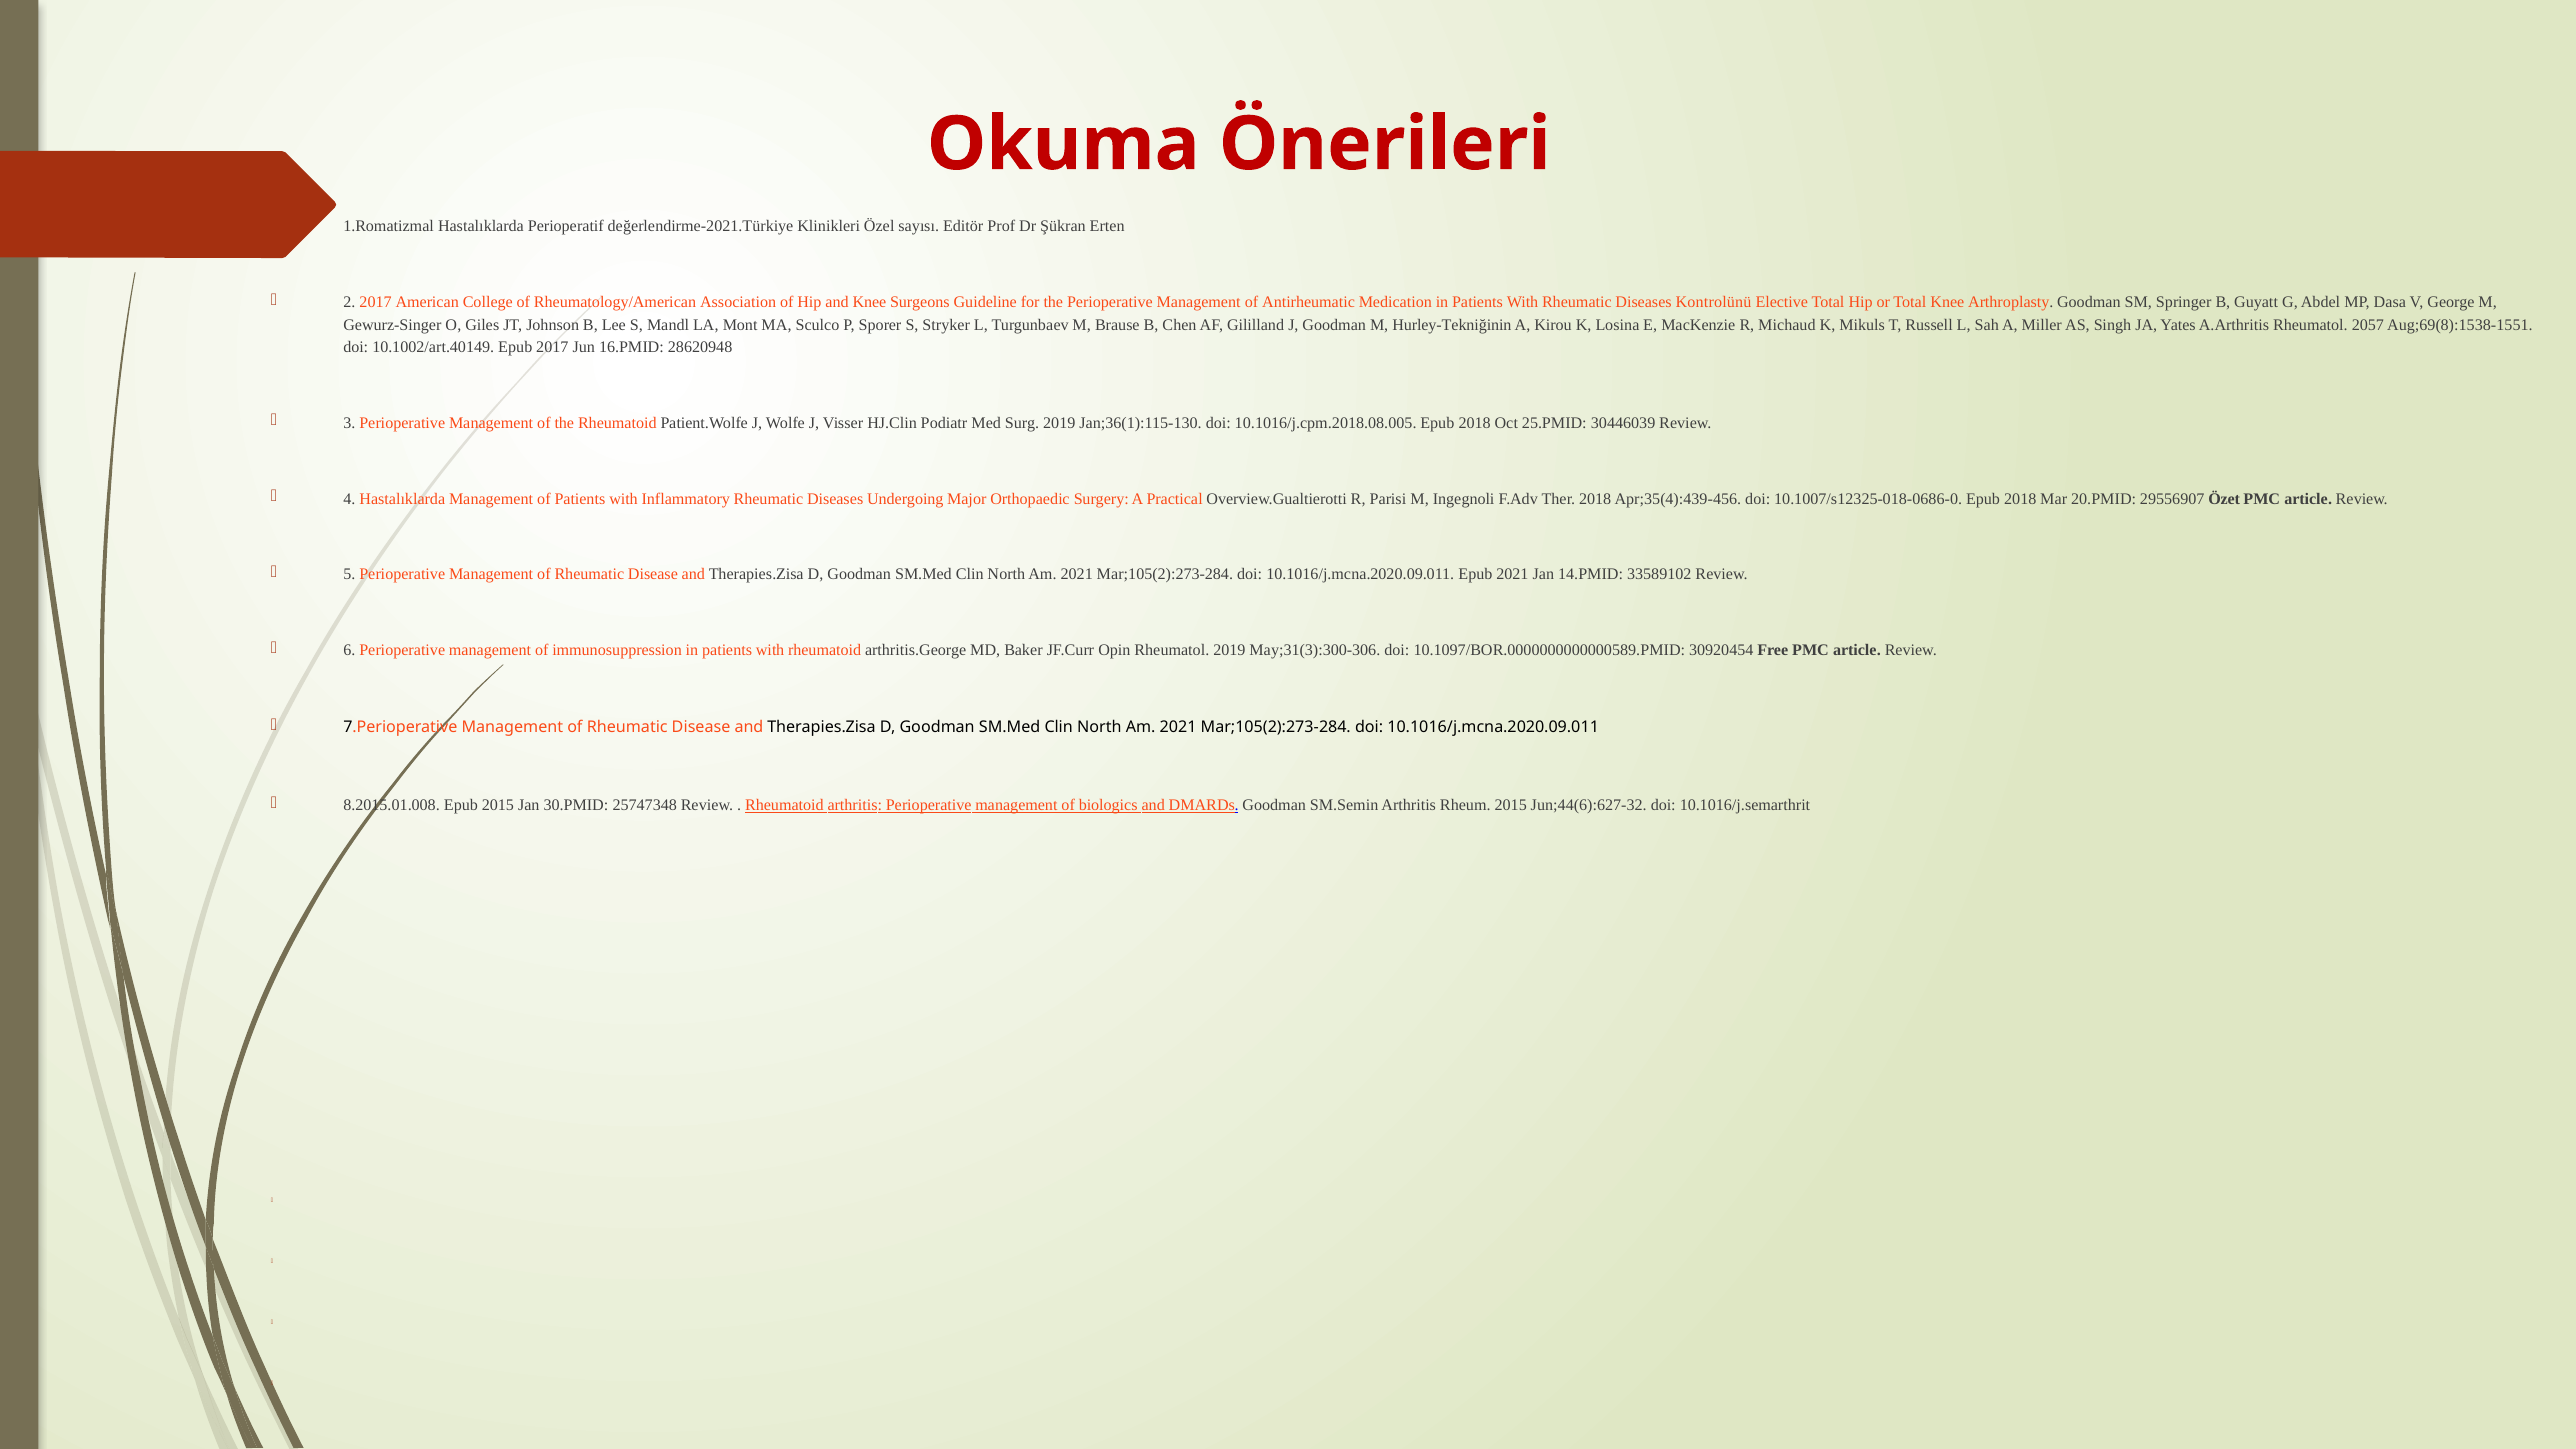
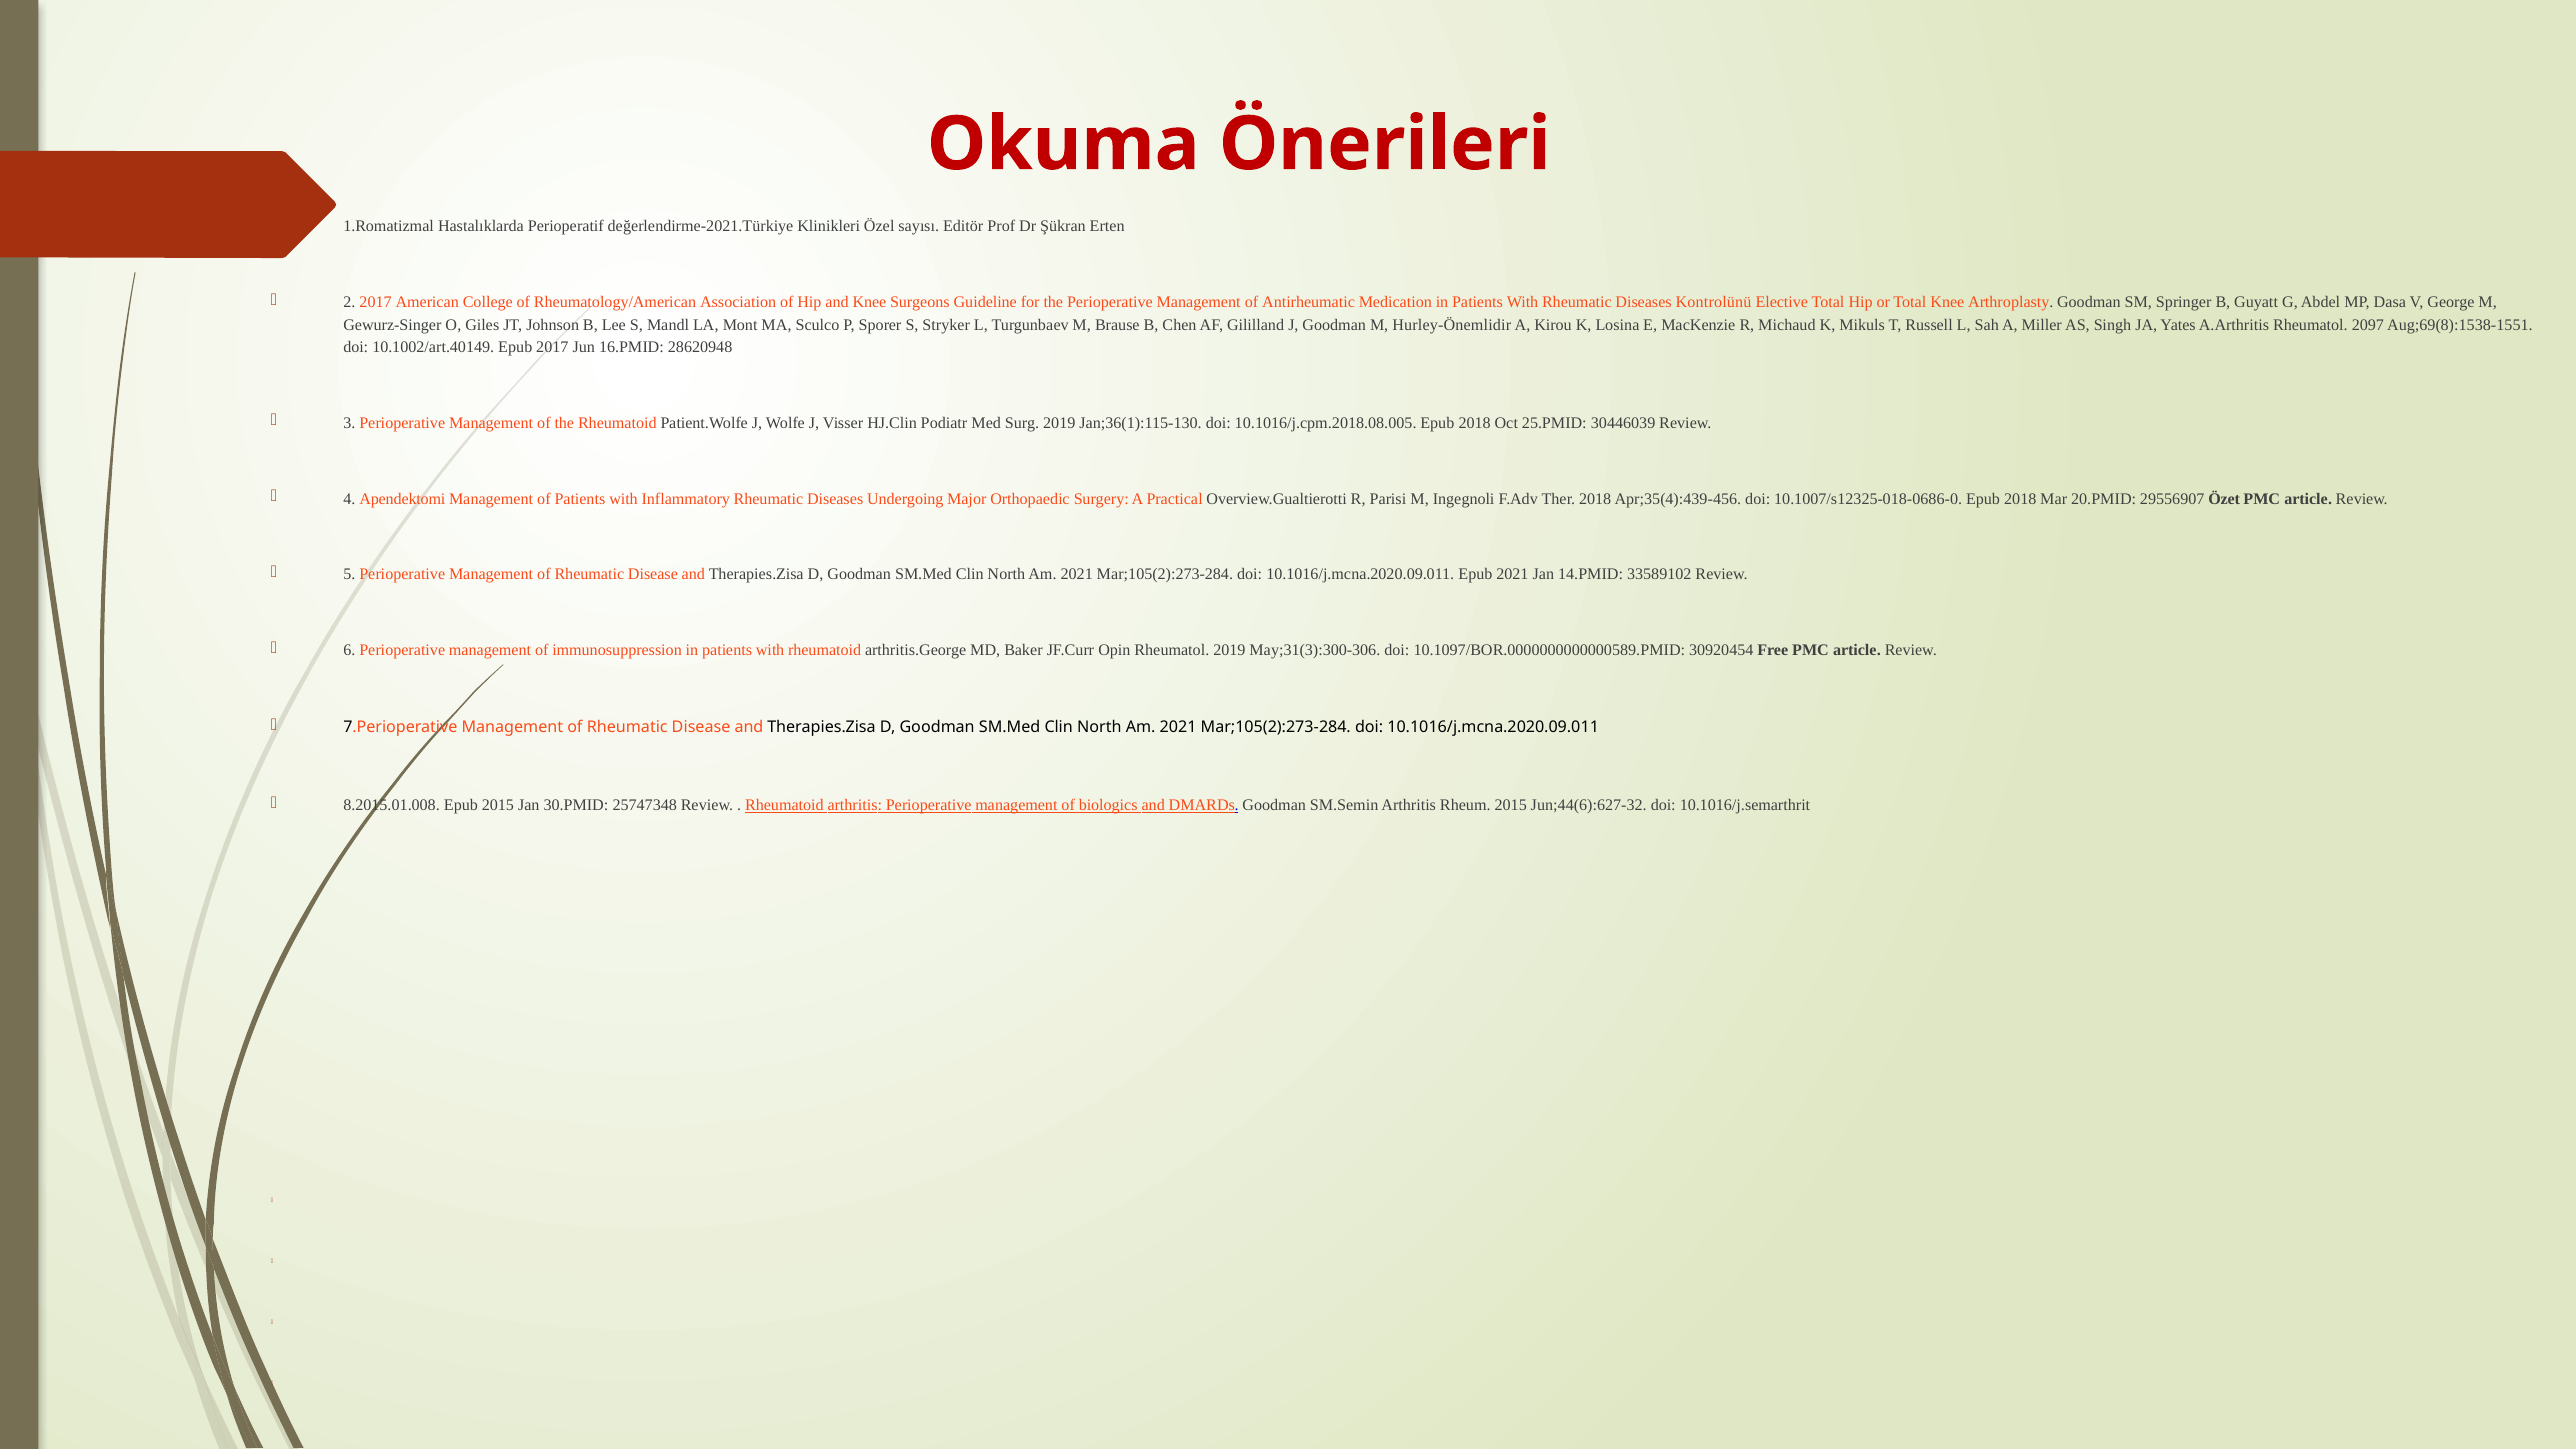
Hurley-Tekniğinin: Hurley-Tekniğinin -> Hurley-Önemlidir (1452, 325)
2057: 2057 -> 2097 (2368, 325)
4 Hastalıklarda: Hastalıklarda -> Apendektomi (402, 499)
